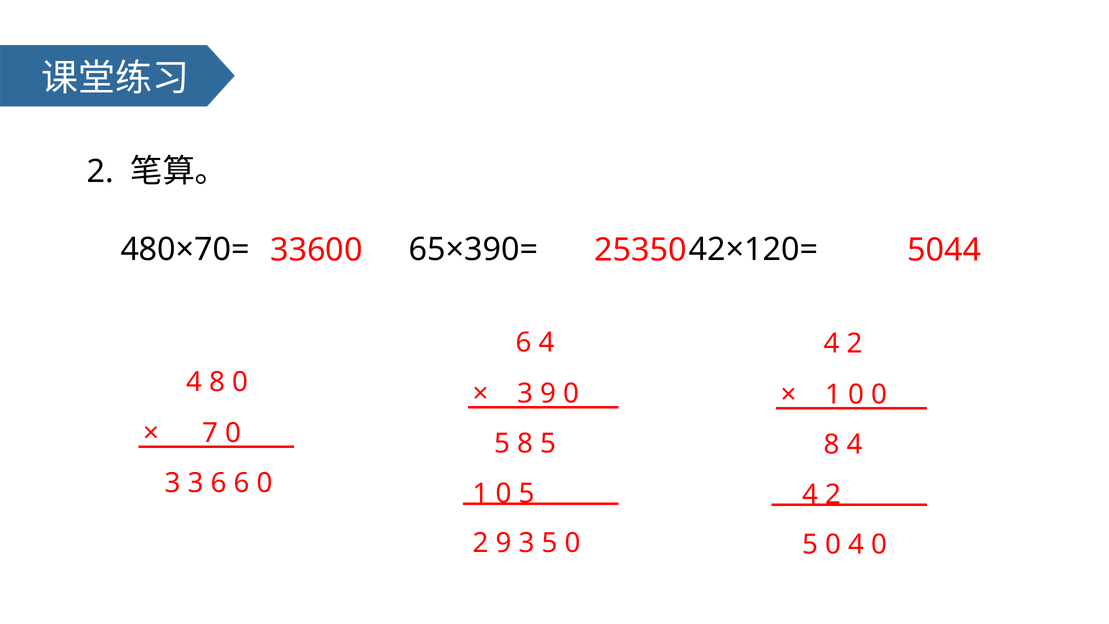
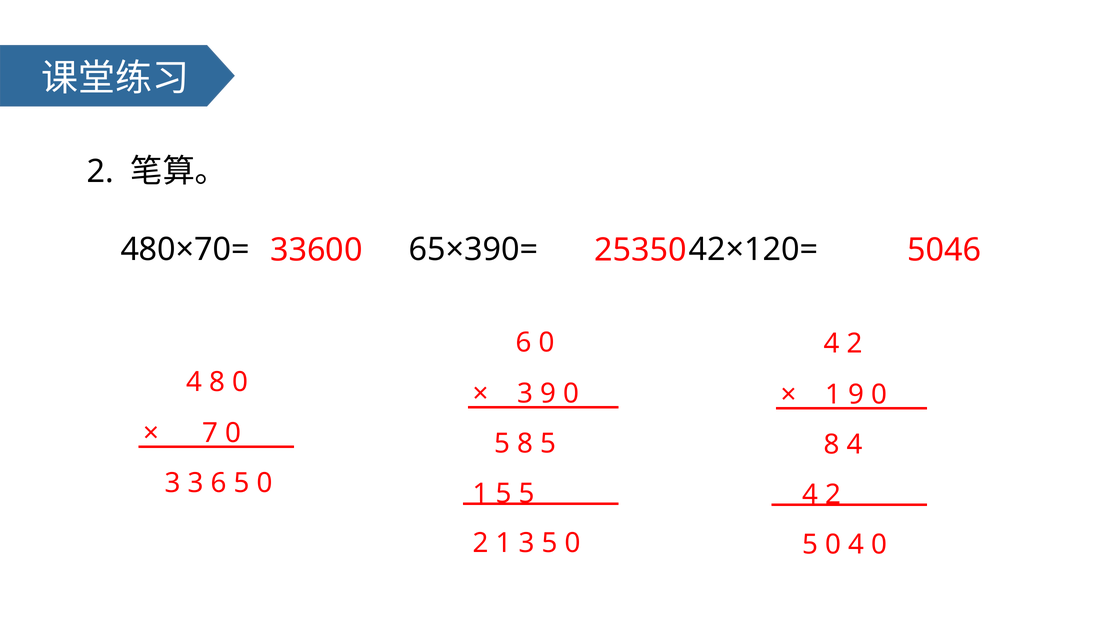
5044: 5044 -> 5046 (944, 250)
6 4: 4 -> 0 (547, 343)
0: 0 -> 9 (856, 395)
6 6: 6 -> 5 (242, 483)
0: 0 -> 5 (503, 493)
2 9: 9 -> 1 (503, 543)
